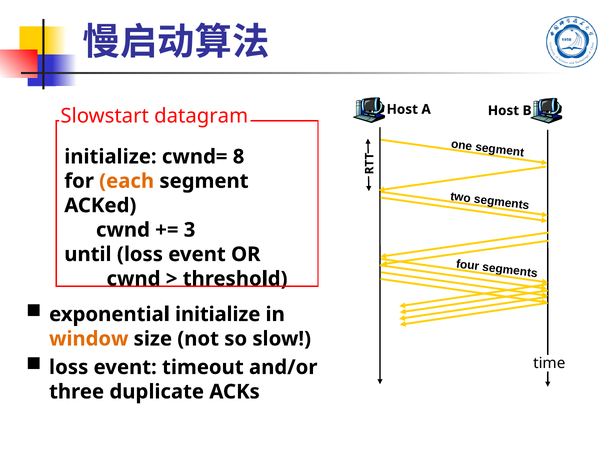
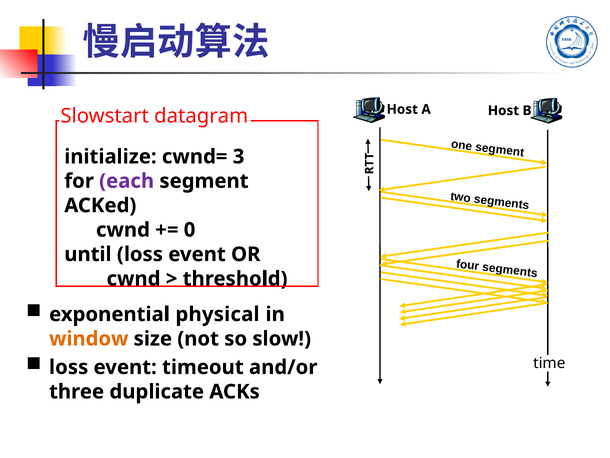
8: 8 -> 3 (239, 156)
each colour: orange -> purple (127, 181)
3: 3 -> 0 (190, 230)
exponential initialize: initialize -> physical (218, 314)
